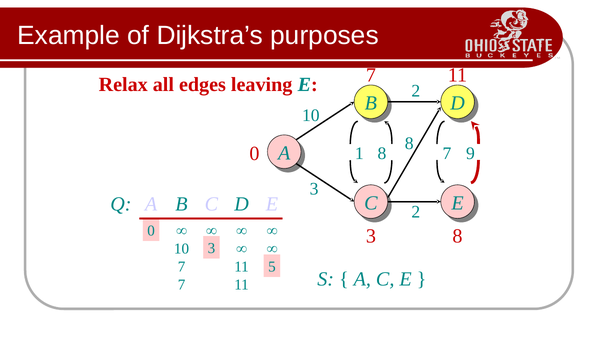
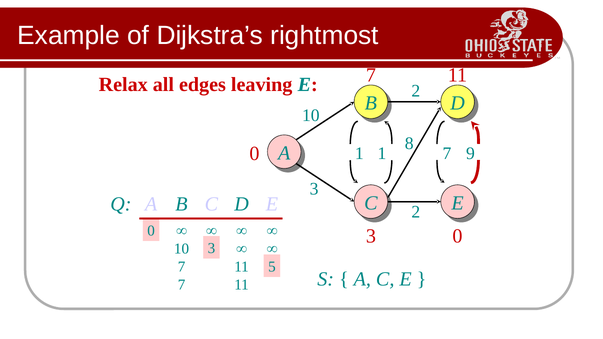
purposes: purposes -> rightmost (325, 36)
1 8: 8 -> 1 (382, 153)
3 8: 8 -> 0 (458, 236)
